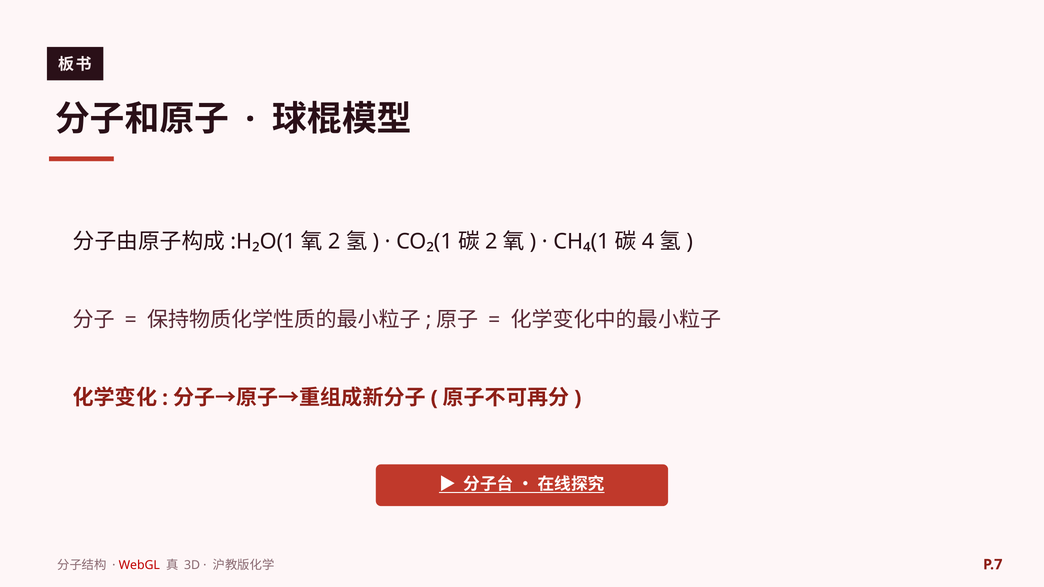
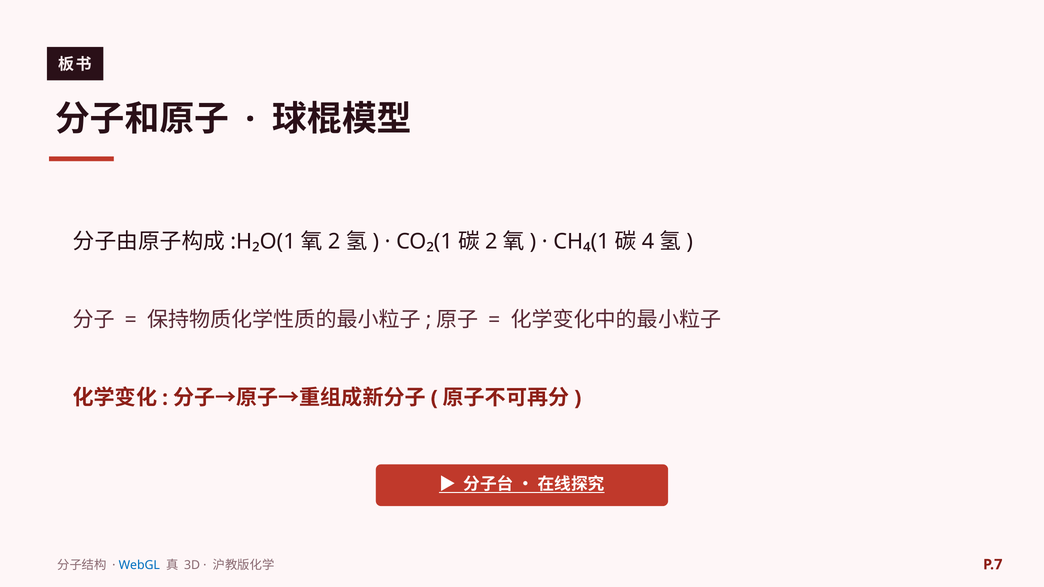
WebGL colour: red -> blue (139, 566)
